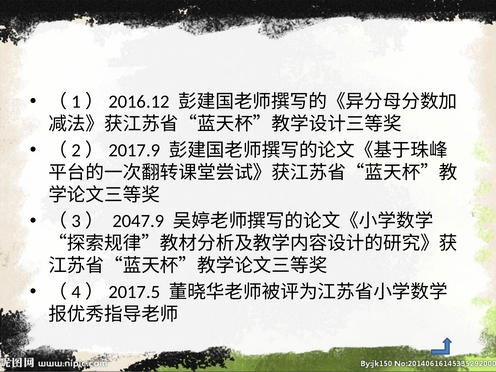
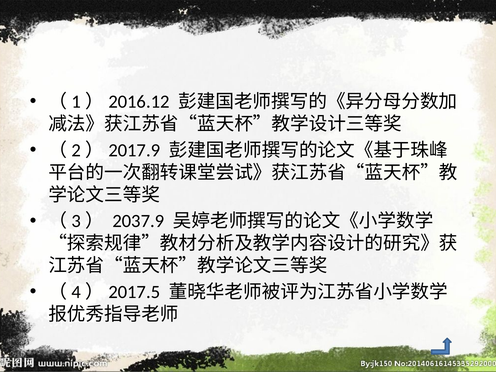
2047.9: 2047.9 -> 2037.9 (138, 221)
